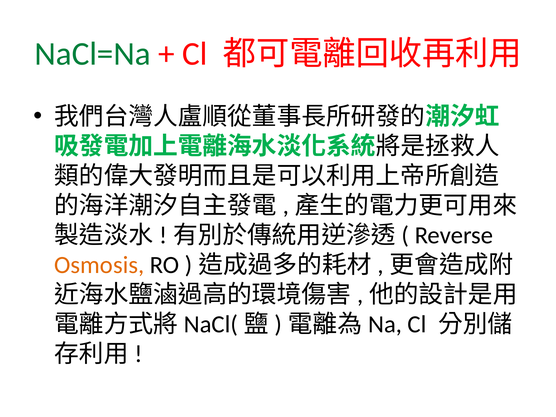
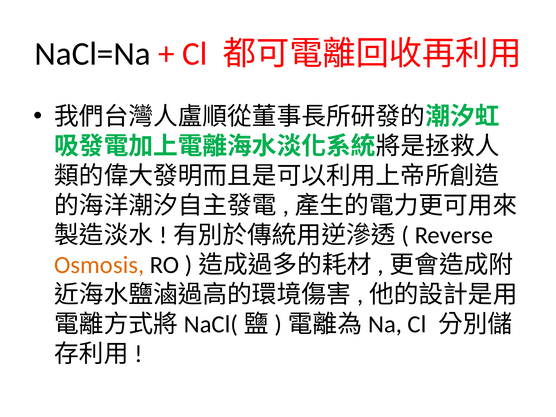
NaCl=Na colour: green -> black (93, 54)
